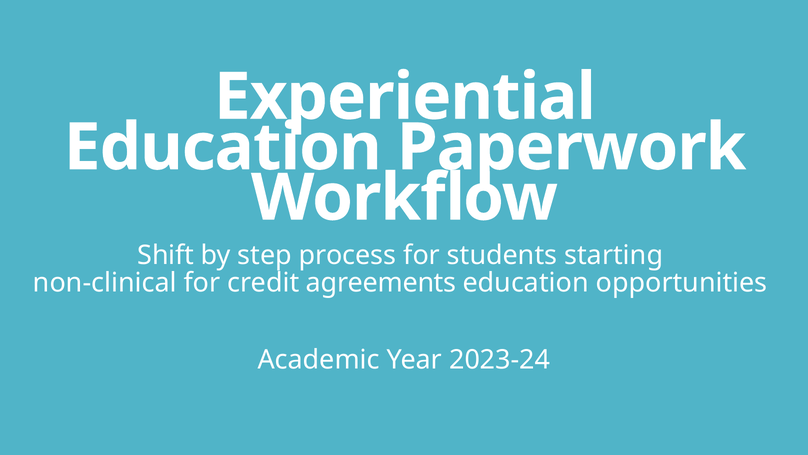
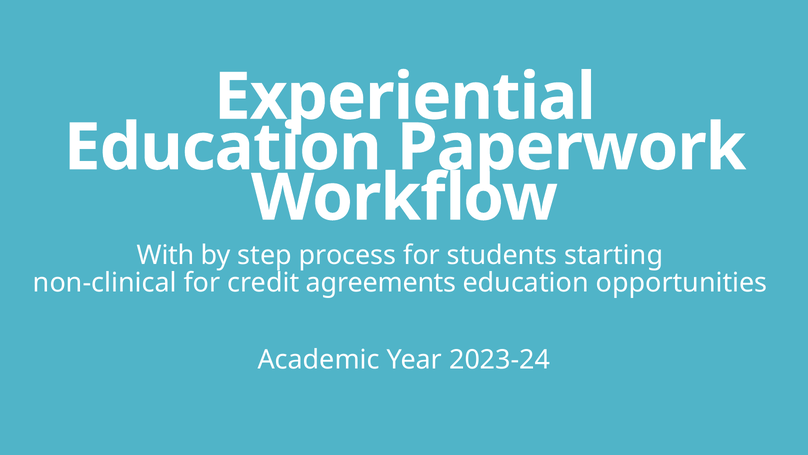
Shift: Shift -> With (166, 255)
